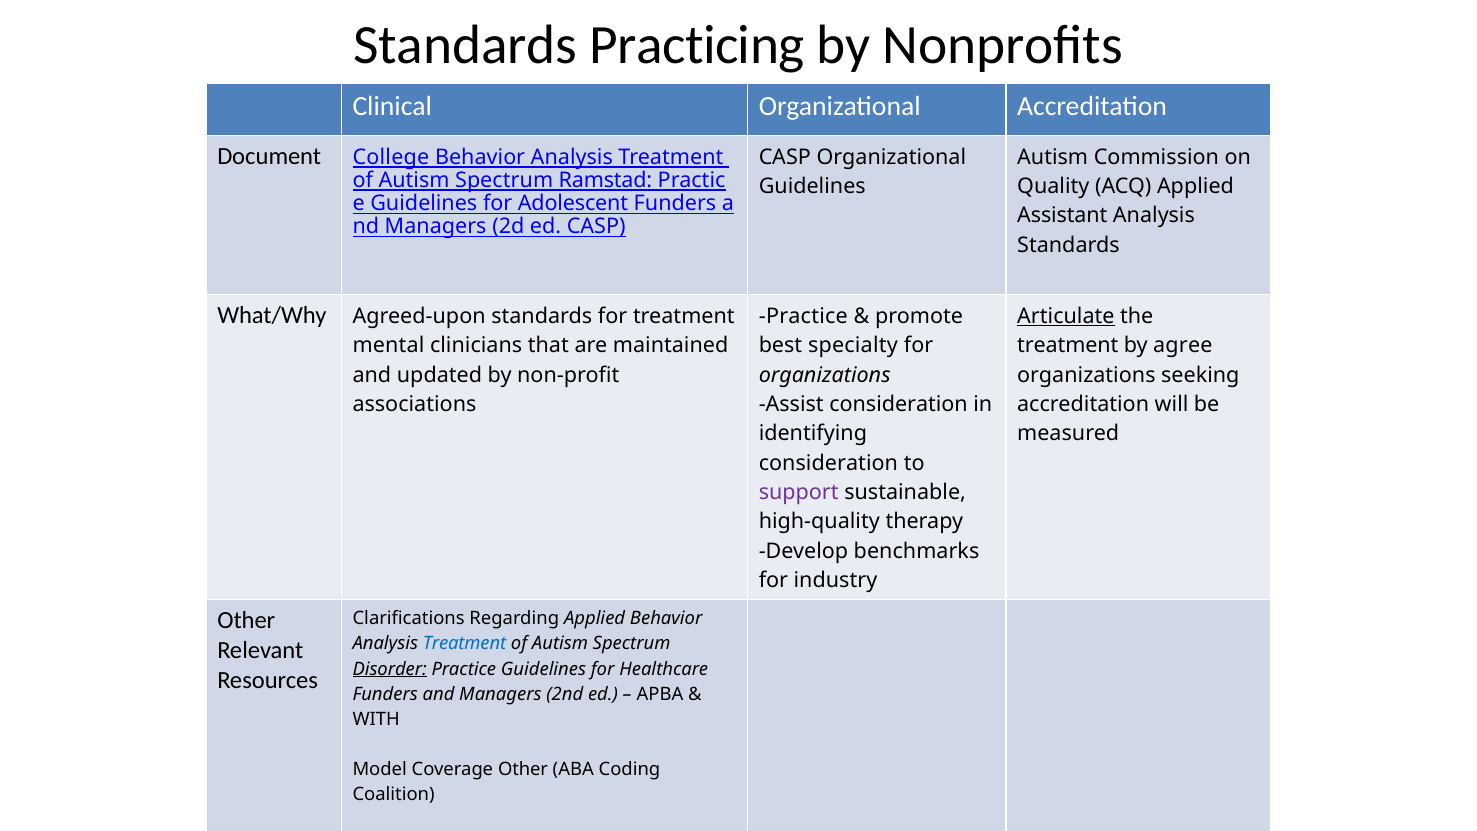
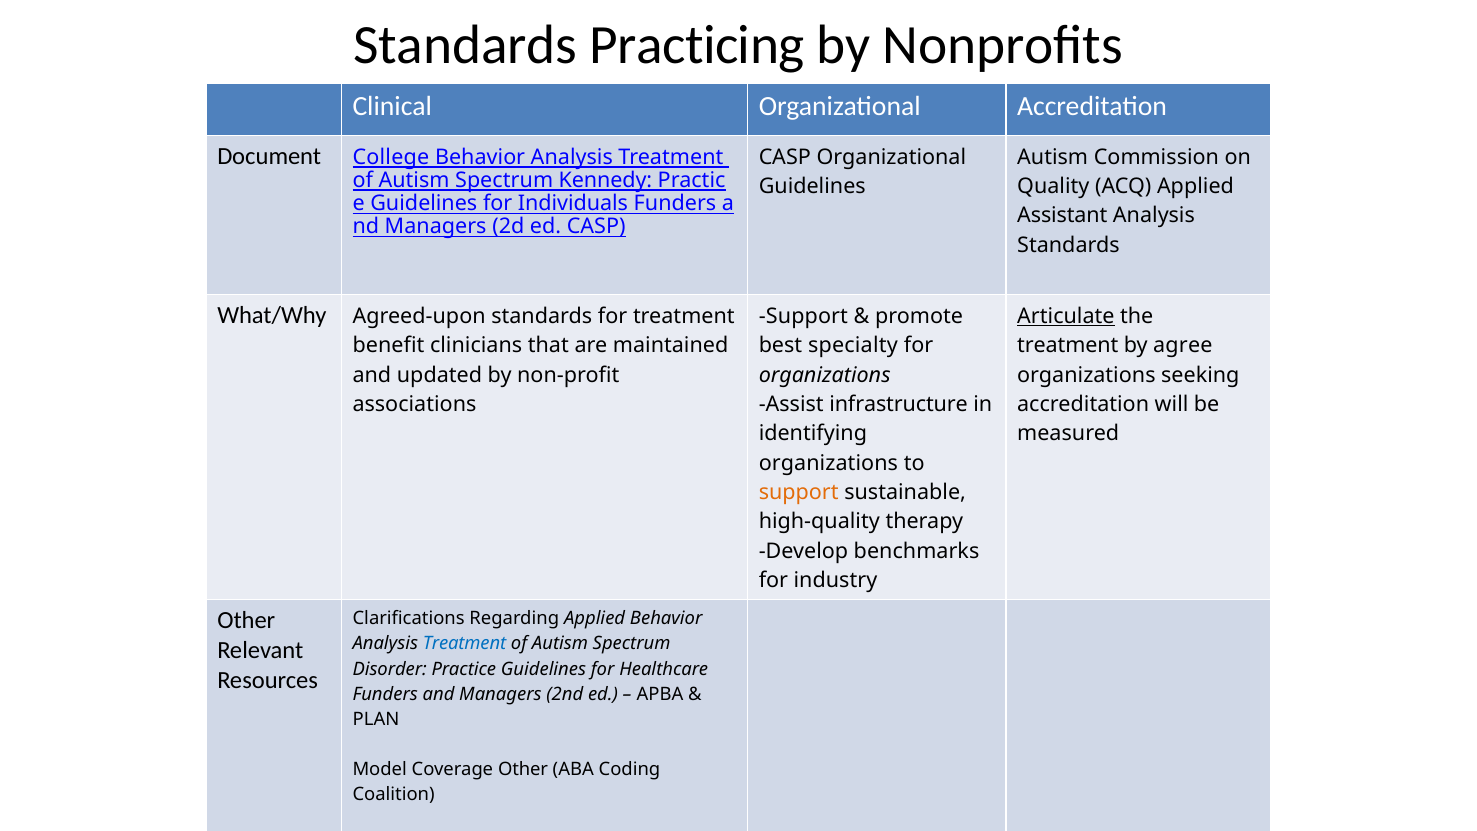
Ramstad: Ramstad -> Kennedy (605, 180)
Adolescent: Adolescent -> Individuals (573, 203)
Practice: Practice -> Support (803, 316)
mental: mental -> benefit (389, 346)
Assist consideration: consideration -> infrastructure (899, 404)
consideration: consideration -> organizations (828, 463)
support colour: purple -> orange (799, 492)
Disorder underline: present -> none (390, 669)
WITH: WITH -> PLAN (376, 719)
